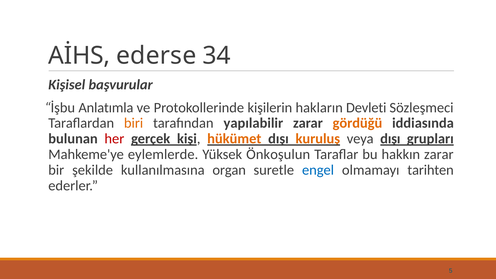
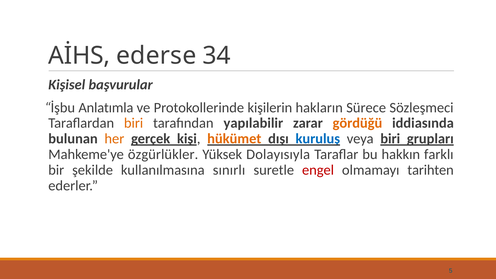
Devleti: Devleti -> Sürece (366, 108)
her colour: red -> orange (114, 139)
kuruluş colour: orange -> blue (318, 139)
veya dışı: dışı -> biri (390, 139)
eylemlerde: eylemlerde -> özgürlükler (163, 154)
Önkoşulun: Önkoşulun -> Dolayısıyla (278, 154)
hakkın zarar: zarar -> farklı (439, 154)
organ: organ -> sınırlı (229, 170)
engel colour: blue -> red (318, 170)
